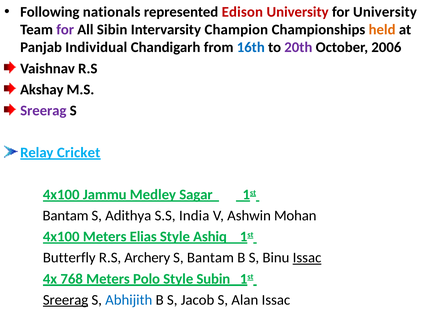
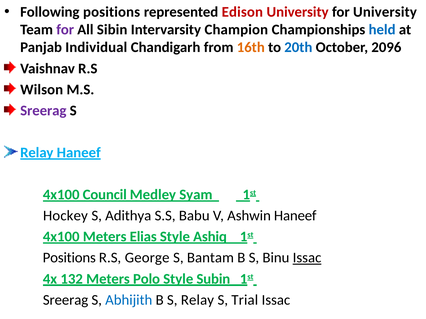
Following nationals: nationals -> positions (112, 12)
held colour: orange -> blue (382, 30)
16th colour: blue -> orange (251, 48)
20th colour: purple -> blue (298, 48)
2006: 2006 -> 2096 (386, 48)
Akshay: Akshay -> Wilson (42, 90)
Relay Cricket: Cricket -> Haneef (79, 153)
Jammu: Jammu -> Council (105, 195)
Sagar: Sagar -> Syam (196, 195)
Bantam: Bantam -> Hockey (65, 216)
India: India -> Babu (194, 216)
Ashwin Mohan: Mohan -> Haneef (295, 216)
Butterfly: Butterfly -> Positions (69, 258)
Archery: Archery -> George (147, 258)
768: 768 -> 132 (72, 279)
Sreerag underline: present -> none (66, 300)
B S Jacob: Jacob -> Relay (197, 300)
Alan: Alan -> Trial (245, 300)
